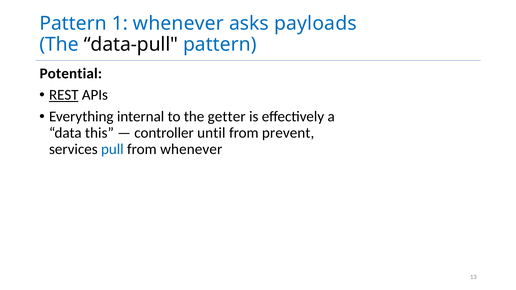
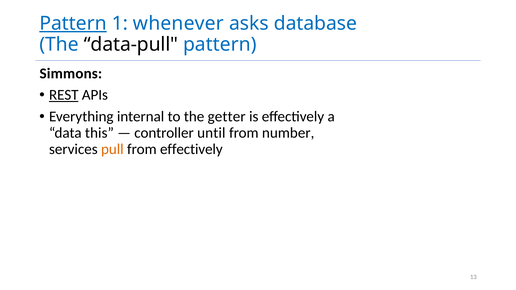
Pattern underline: none -> present (73, 23)
payloads: payloads -> database (316, 23)
Potential: Potential -> Simmons (71, 73)
prevent: prevent -> number (288, 133)
pull colour: blue -> orange (112, 149)
from whenever: whenever -> effectively (191, 149)
